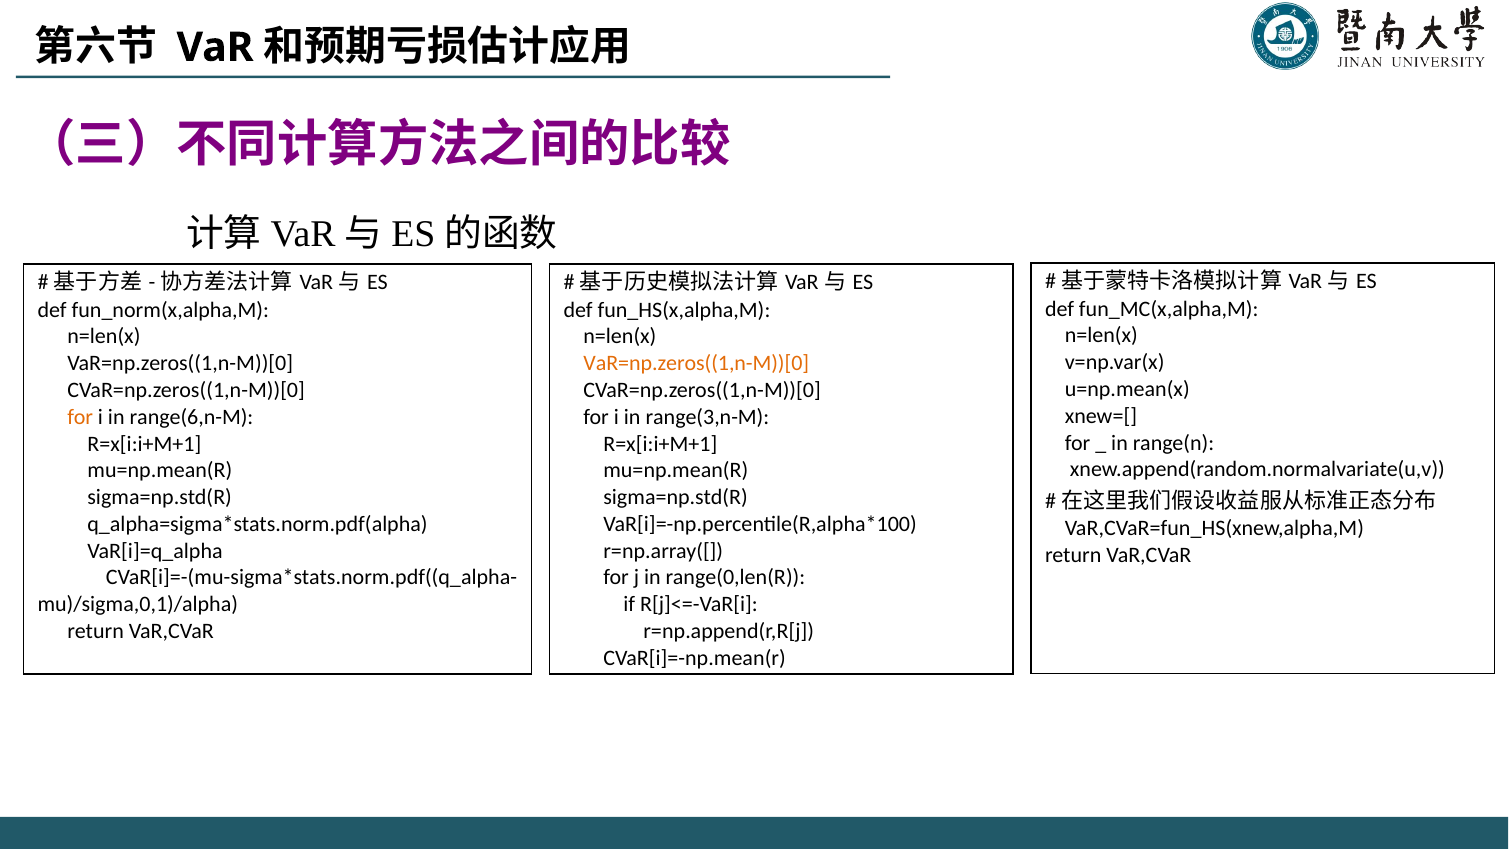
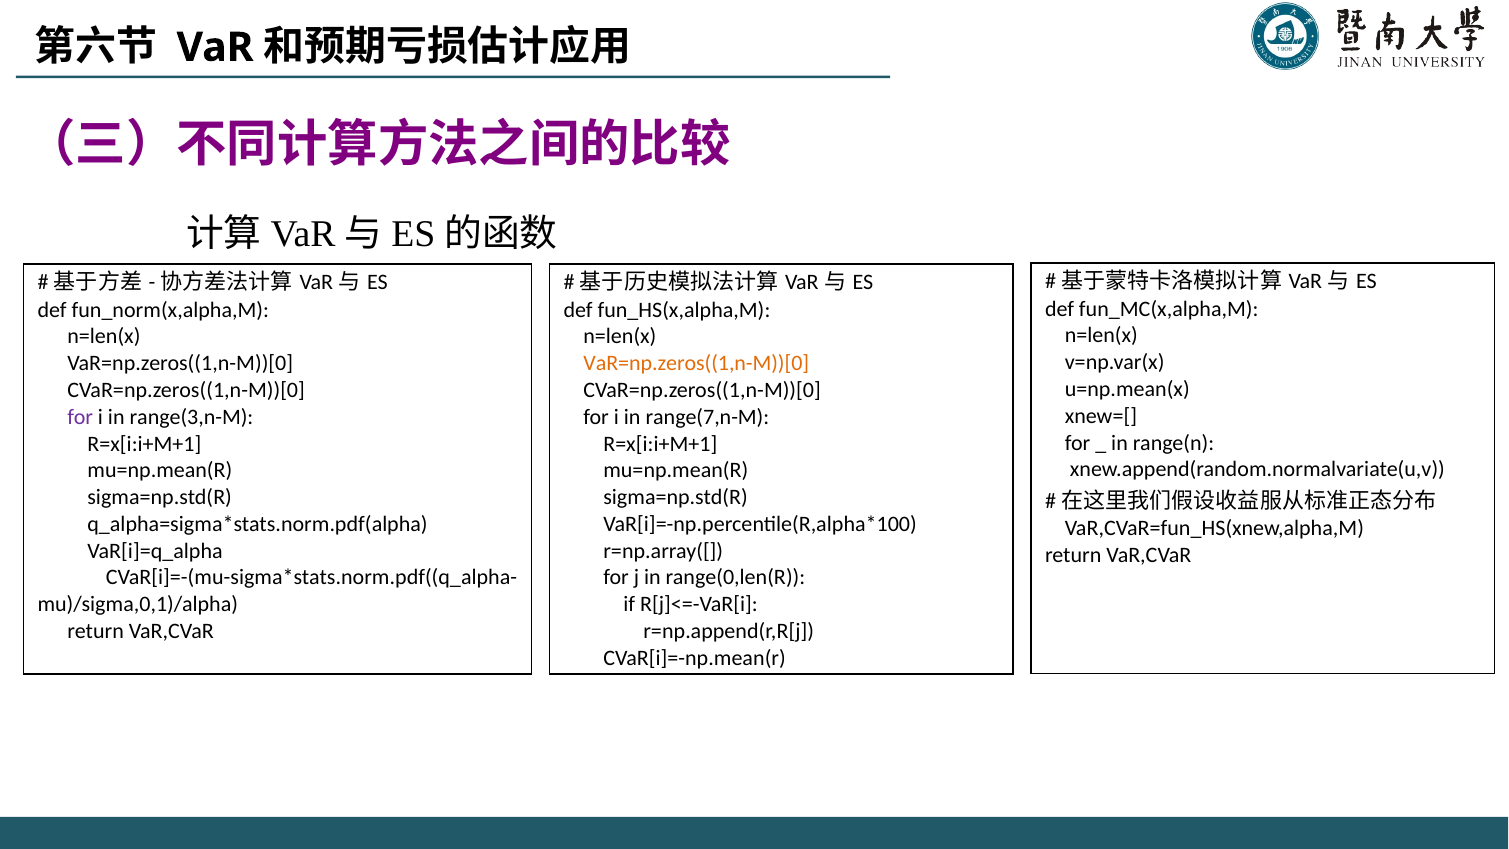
for colour: orange -> purple (80, 417)
range(6,n-M: range(6,n-M -> range(3,n-M (191, 417)
range(3,n-M: range(3,n-M -> range(7,n-M (707, 417)
